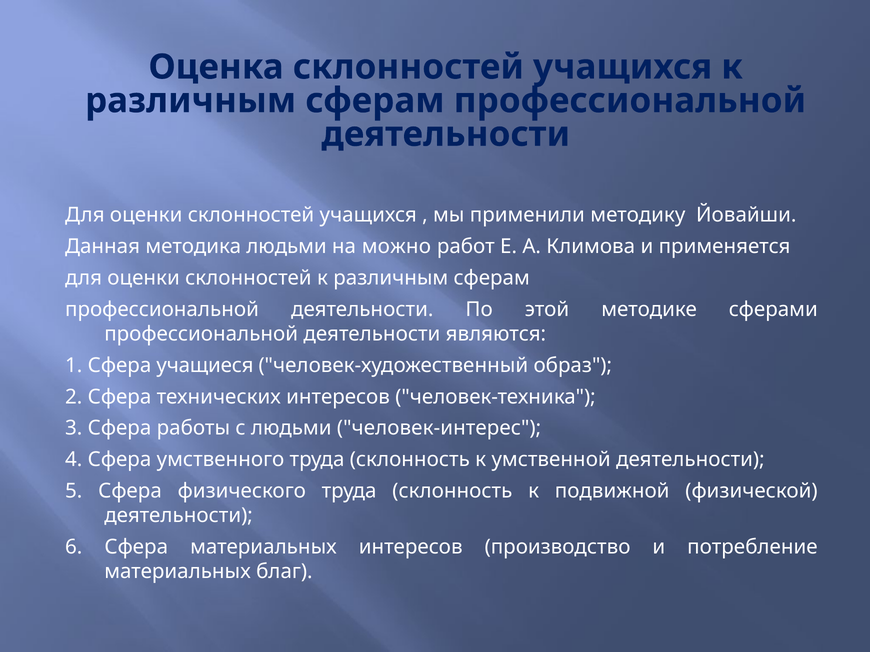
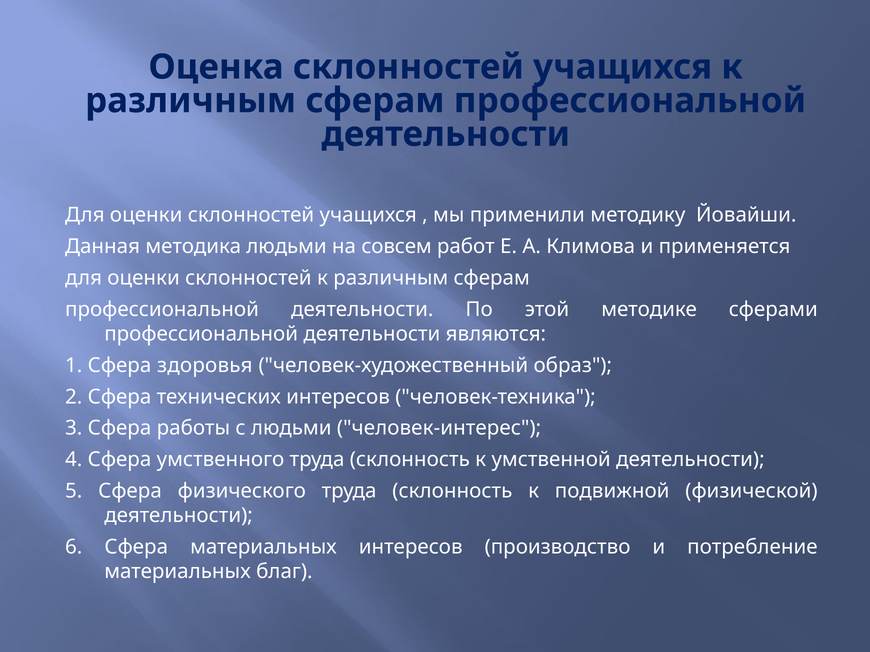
можно: можно -> совсем (397, 247)
учащиеся: учащиеся -> здоровья (205, 366)
